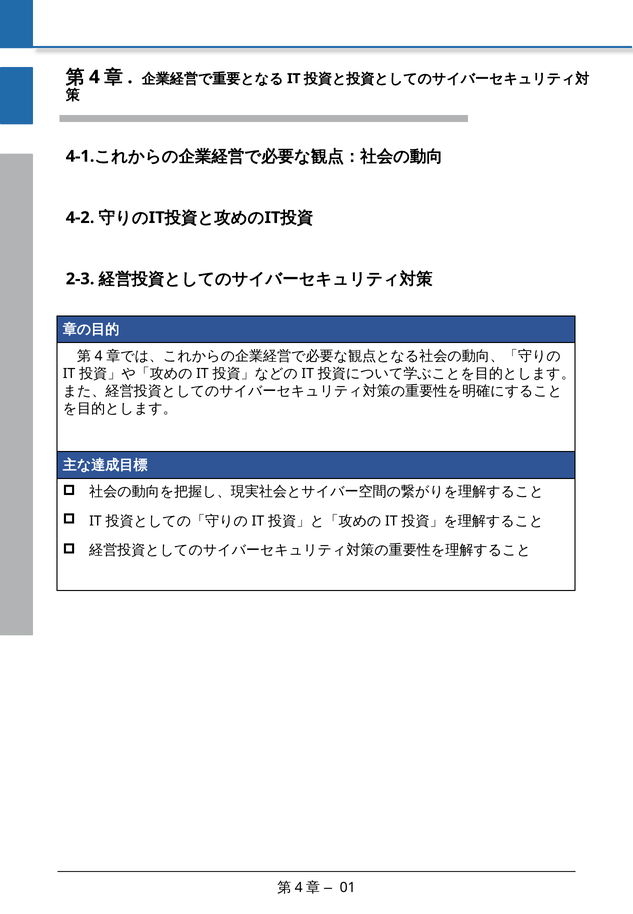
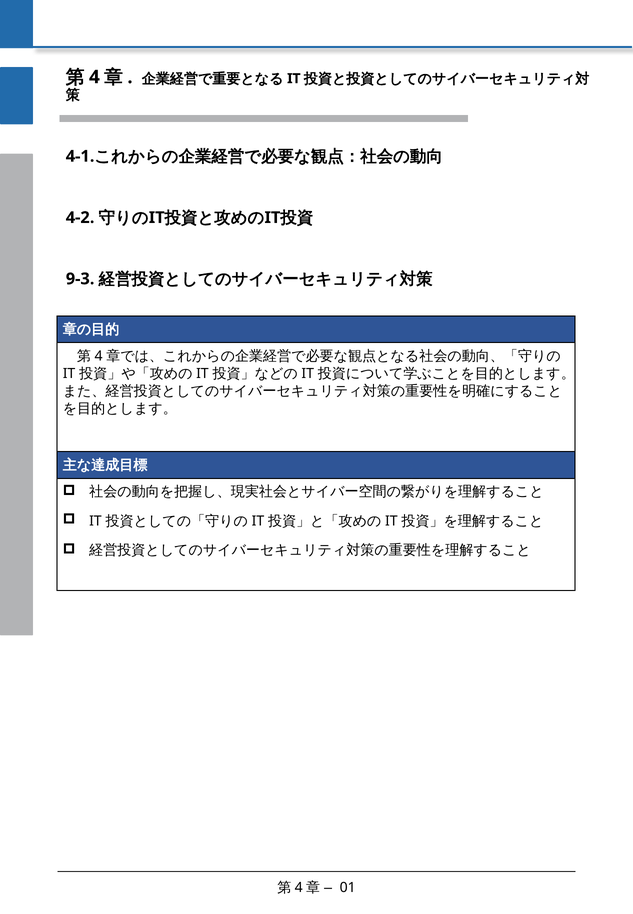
2-3: 2-3 -> 9-3 (80, 279)
